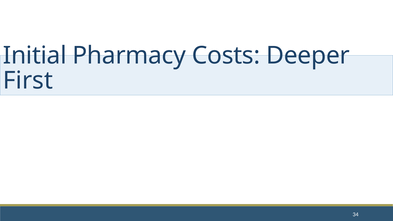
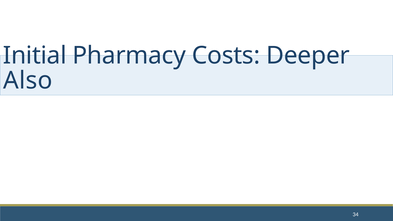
First: First -> Also (28, 81)
